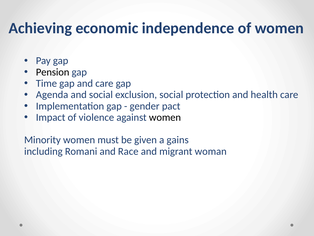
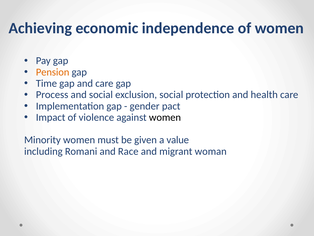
Pension colour: black -> orange (53, 72)
Agenda: Agenda -> Process (52, 95)
gains: gains -> value (178, 140)
